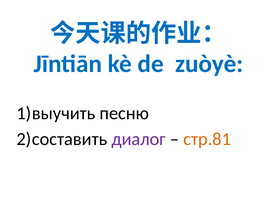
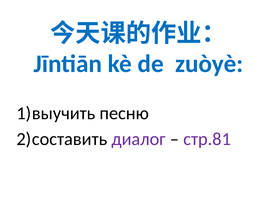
стр.81 colour: orange -> purple (207, 139)
